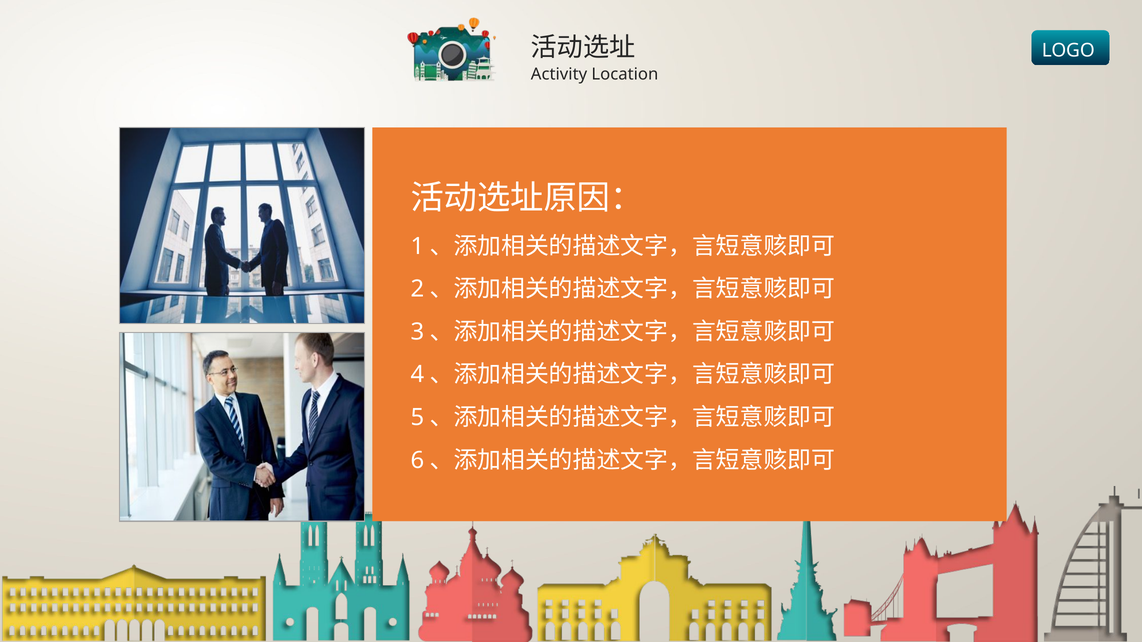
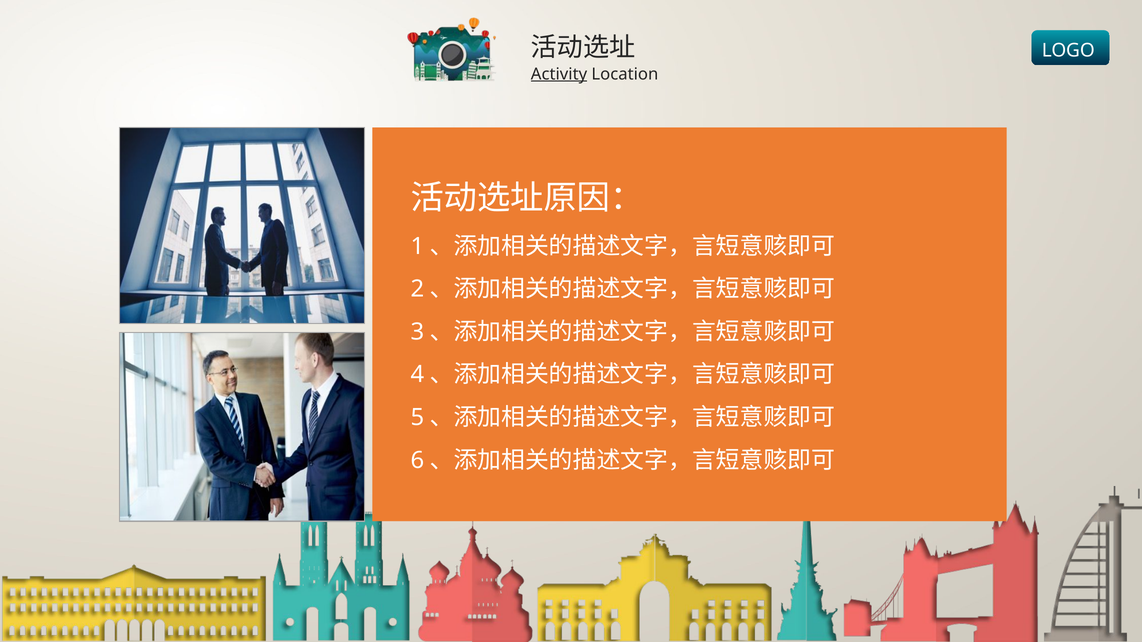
Activity underline: none -> present (559, 74)
